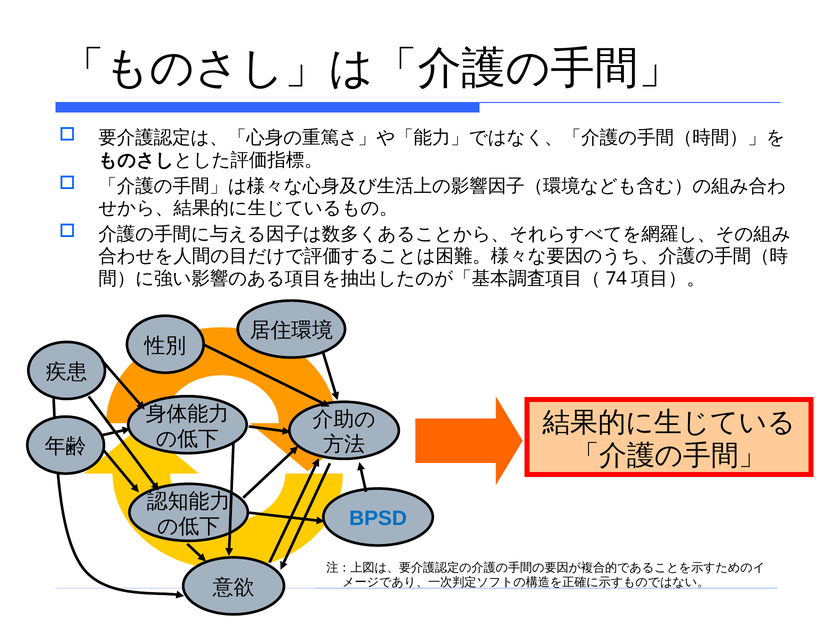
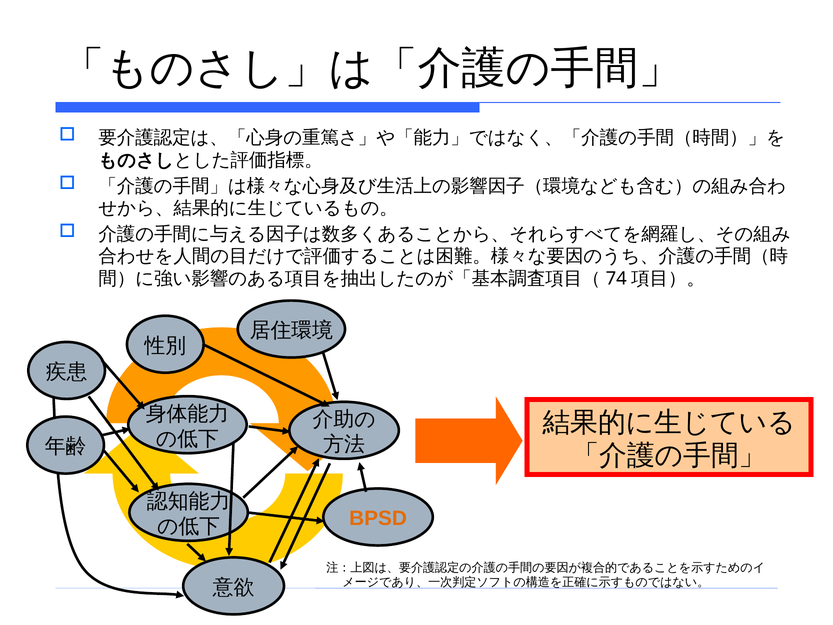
BPSD colour: blue -> orange (378, 518)
